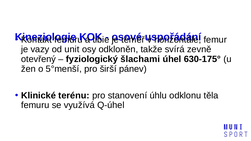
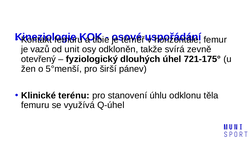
vazy: vazy -> vazů (40, 49)
šlachami: šlachami -> dlouhých (140, 59)
630-175°: 630-175° -> 721-175° (202, 59)
